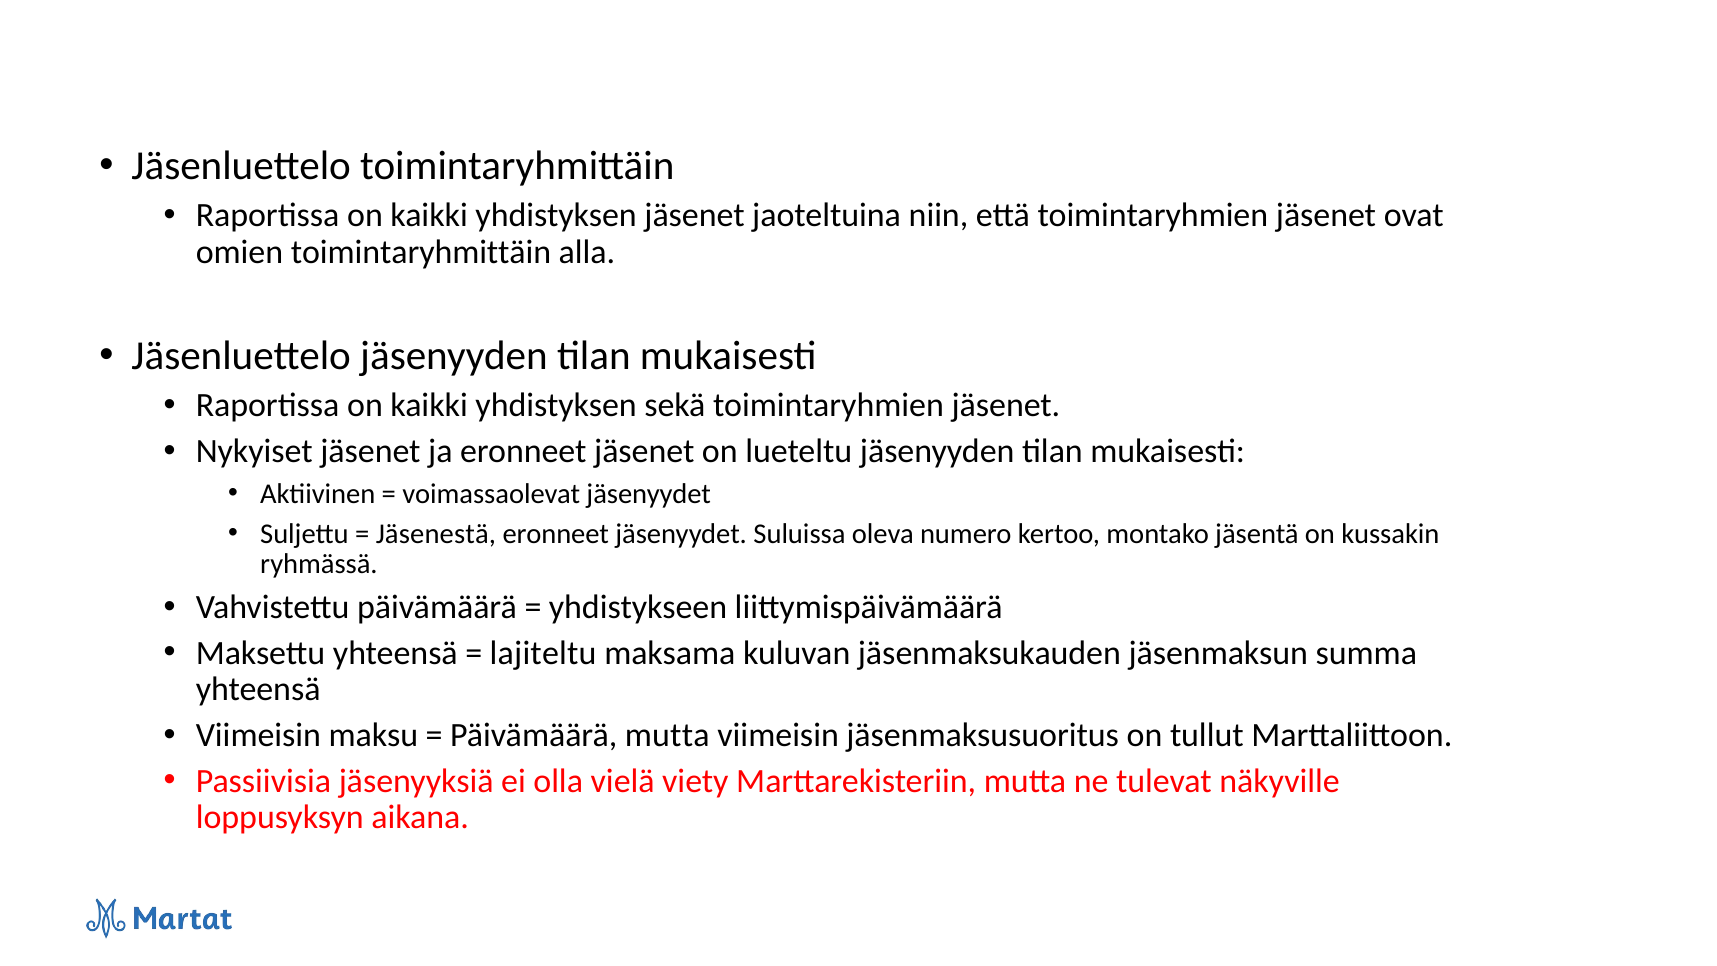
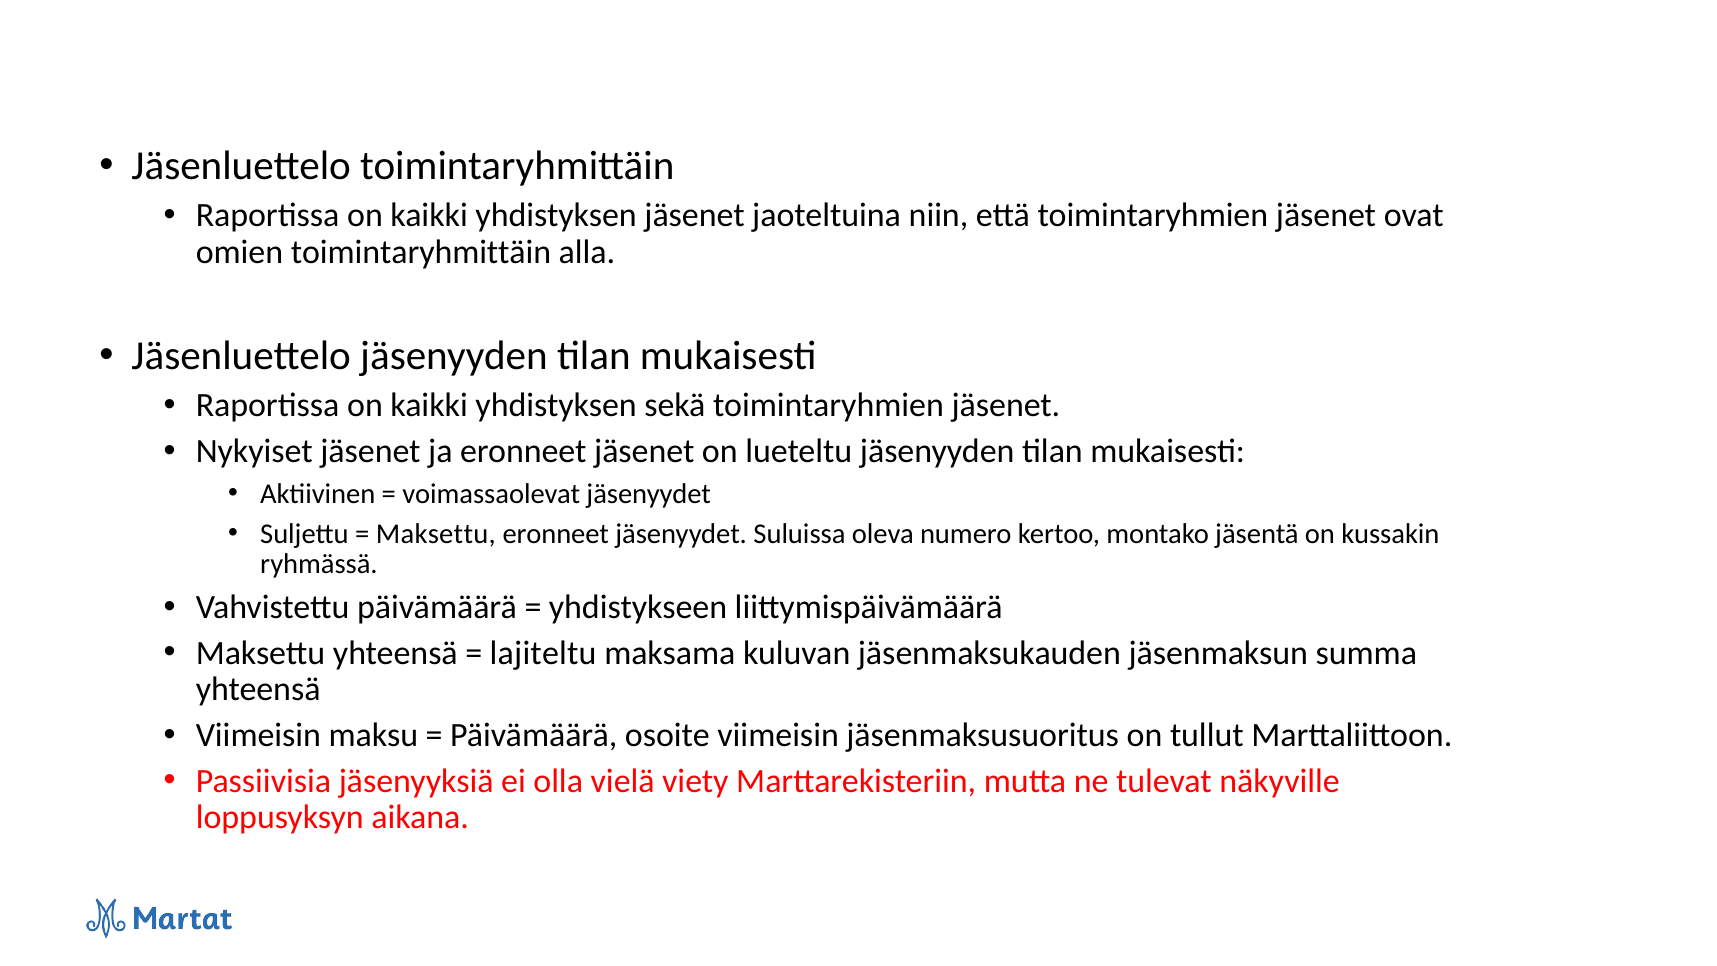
Jäsenestä: Jäsenestä -> Maksettu (436, 534)
Päivämäärä mutta: mutta -> osoite (667, 735)
